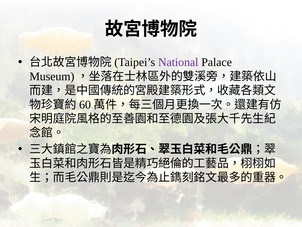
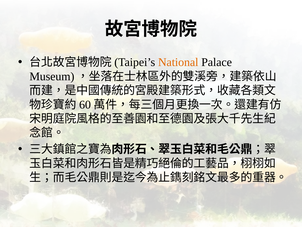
National colour: purple -> orange (178, 62)
